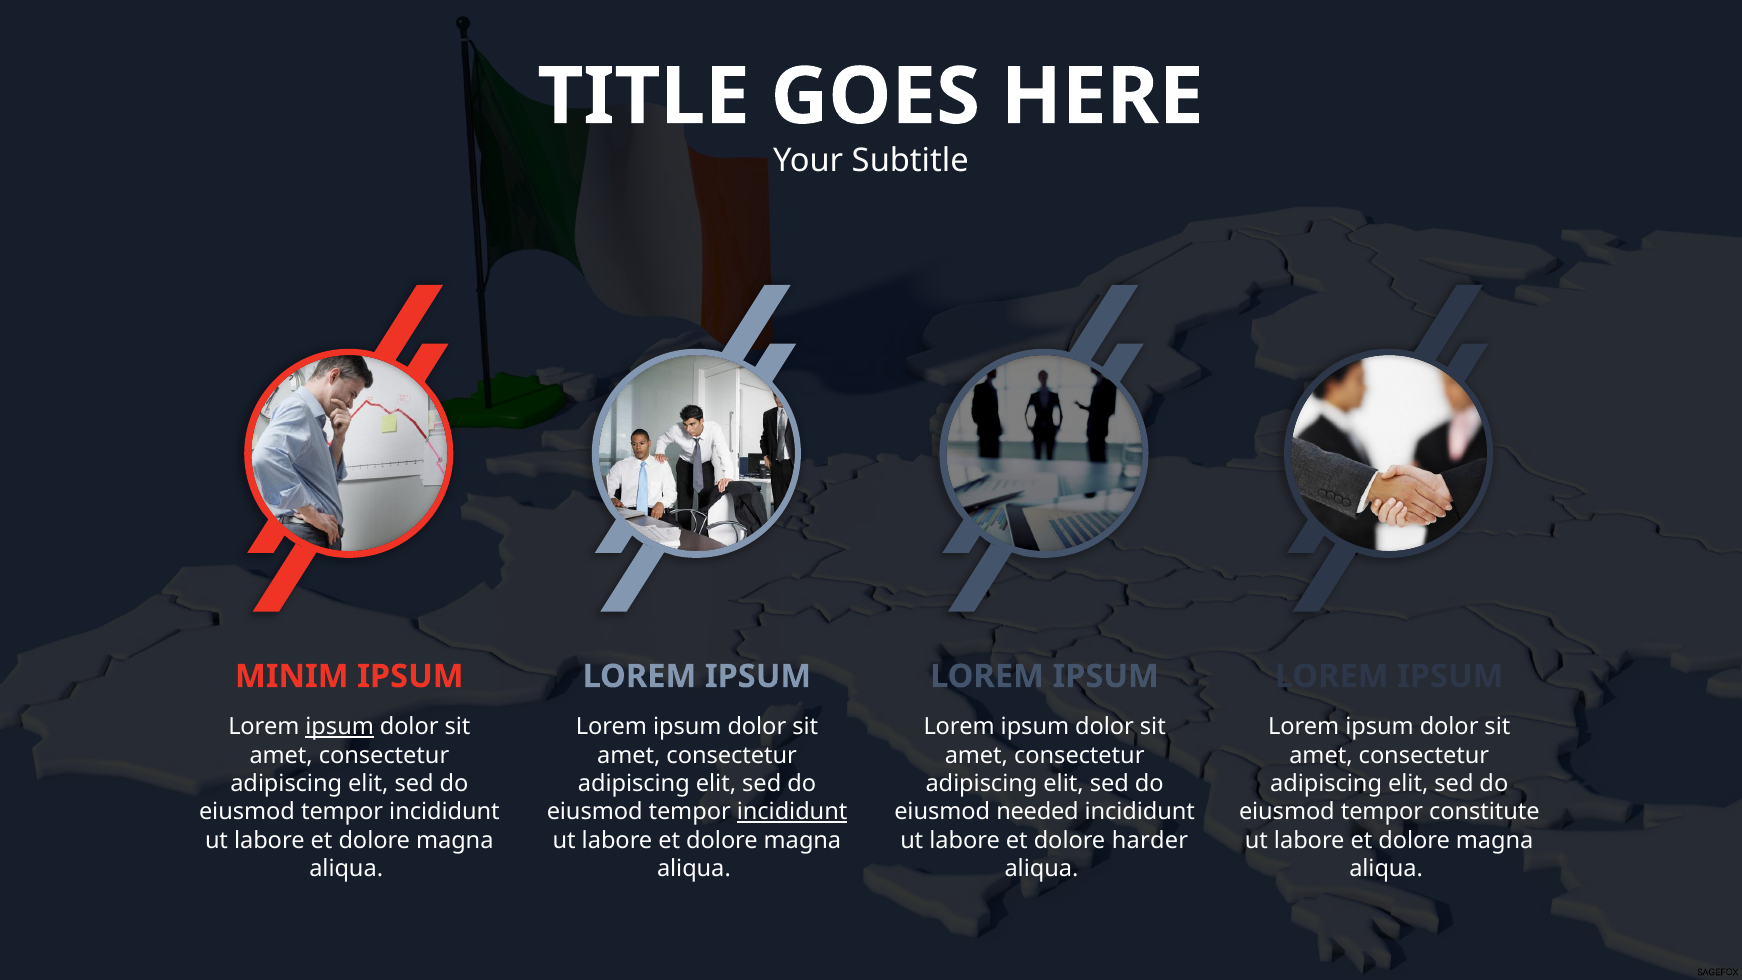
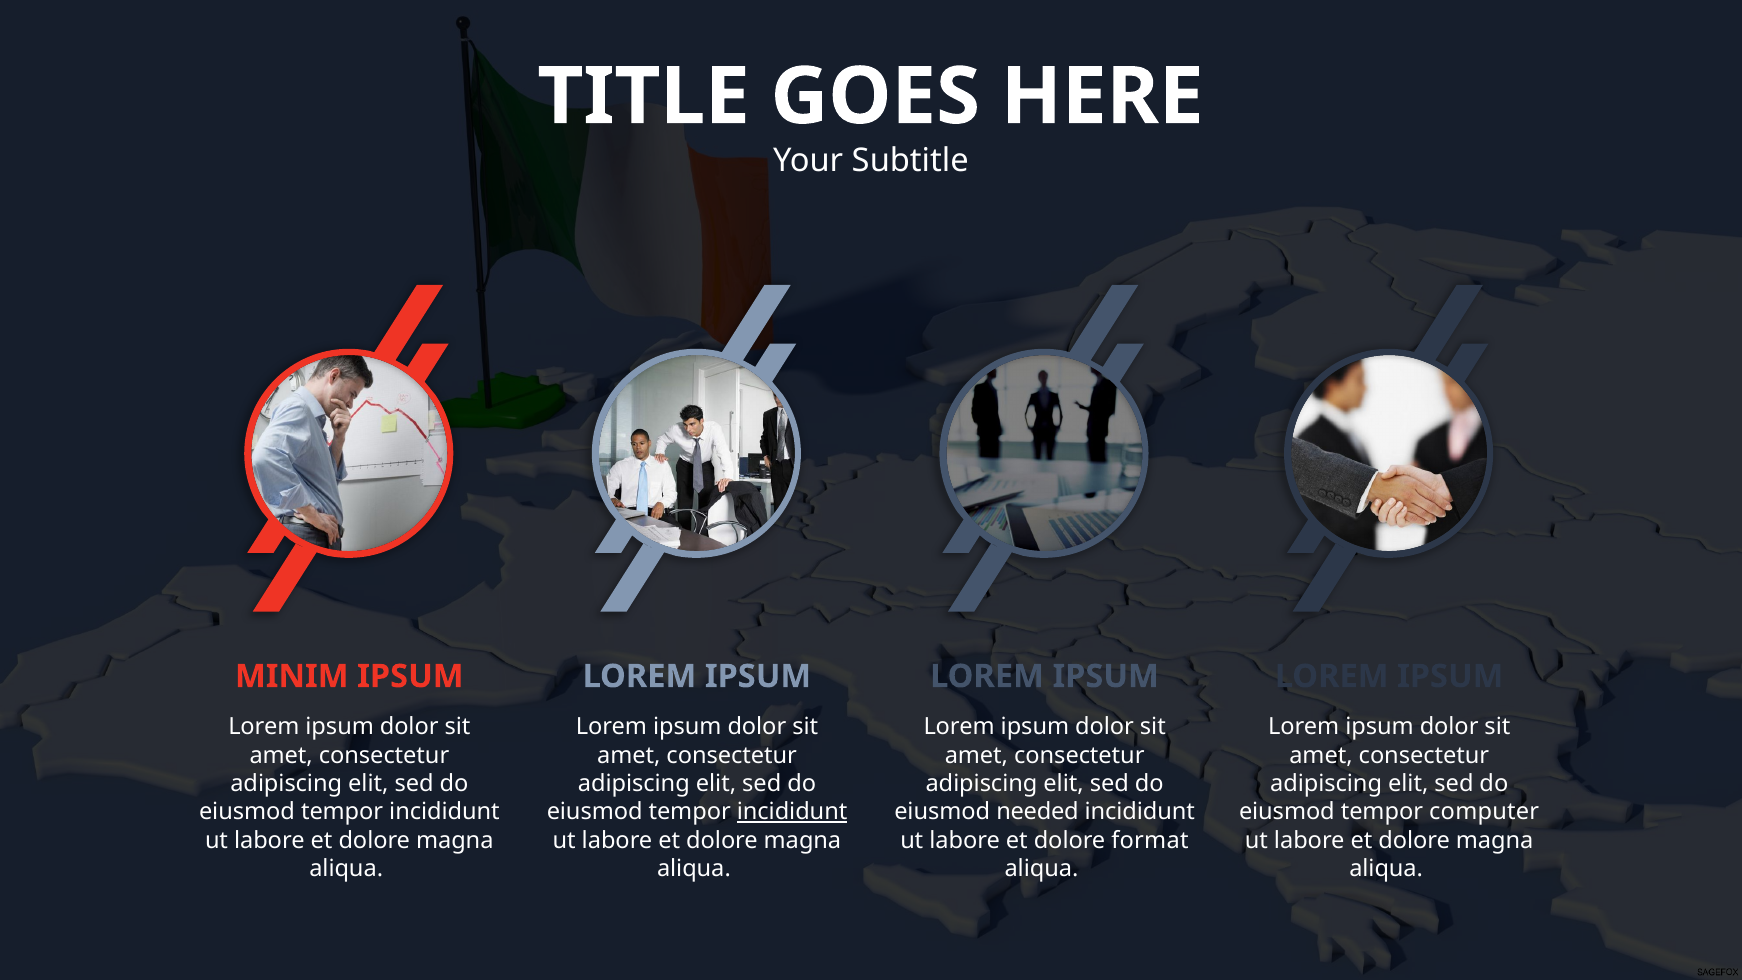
ipsum underline: present -> none (340, 727)
constitute: constitute -> computer (1484, 812)
harder: harder -> format (1150, 840)
